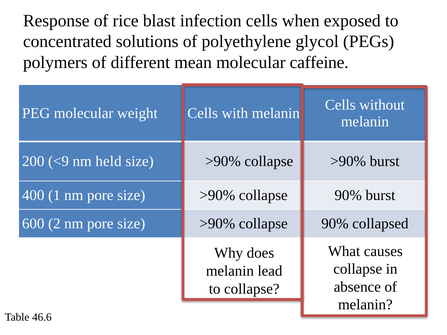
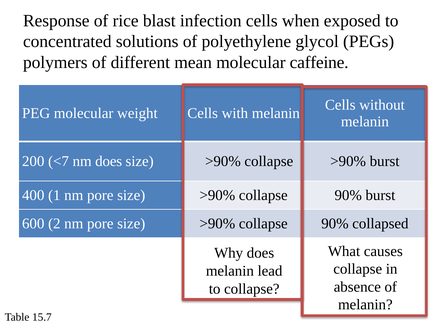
<9: <9 -> <7 (59, 161)
nm held: held -> does (109, 161)
46.6: 46.6 -> 15.7 (42, 317)
